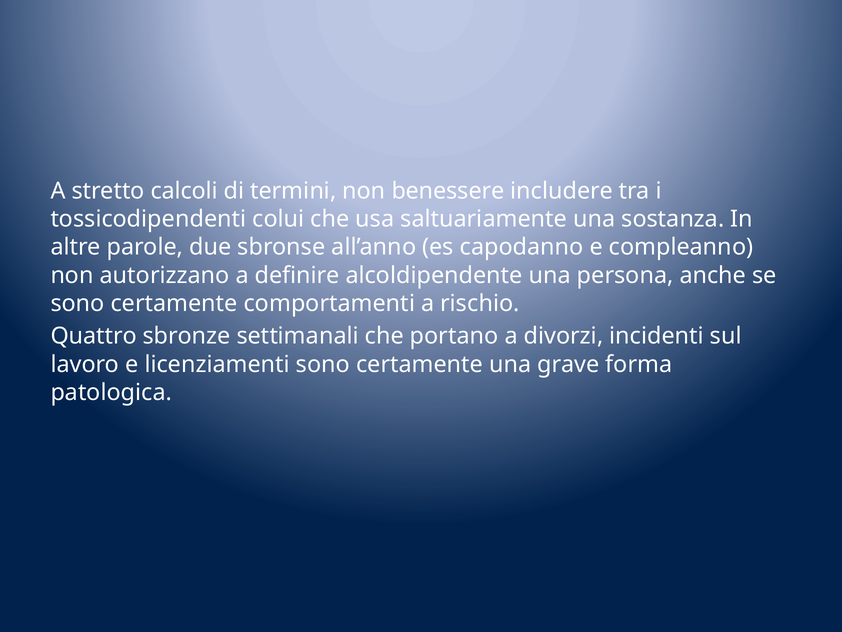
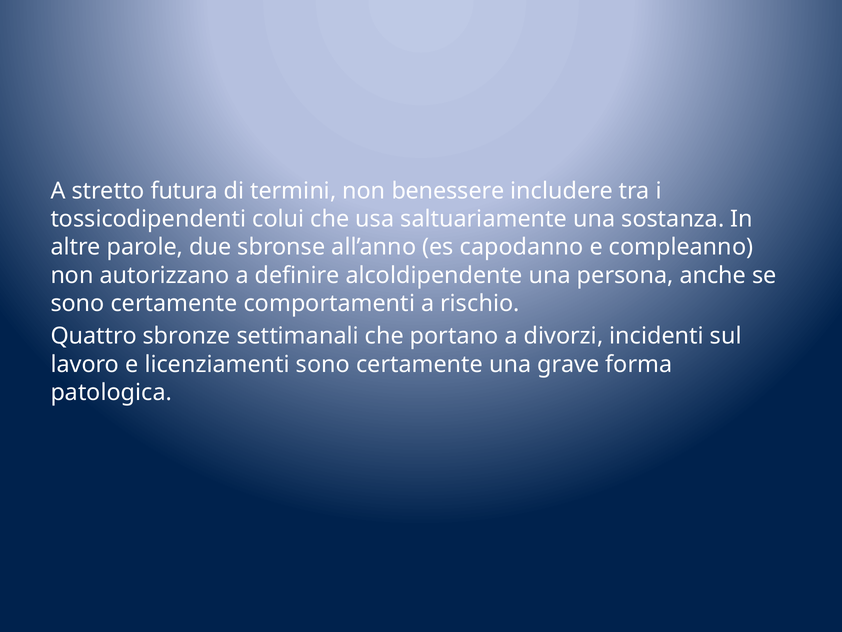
calcoli: calcoli -> futura (184, 191)
